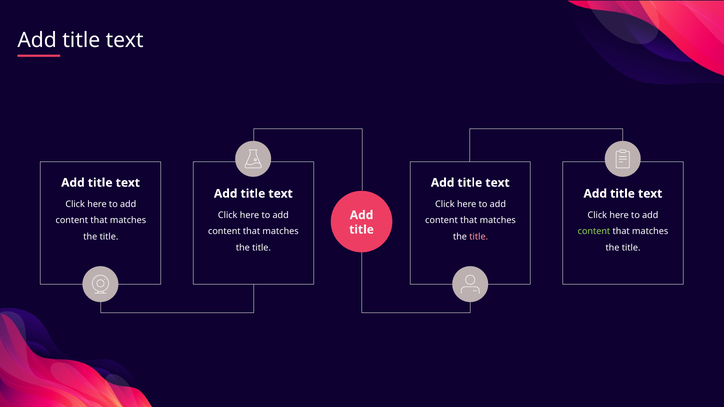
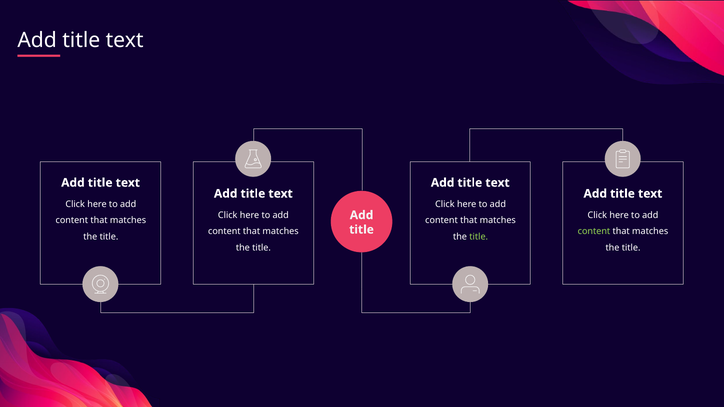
title colour: pink -> light green (479, 237)
